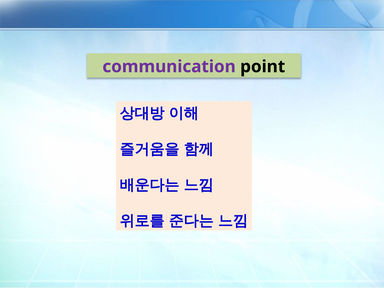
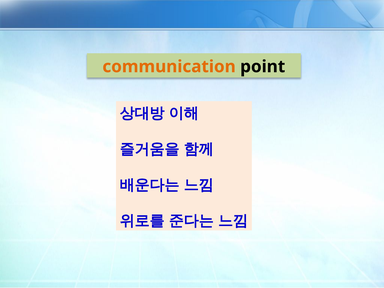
communication colour: purple -> orange (169, 67)
